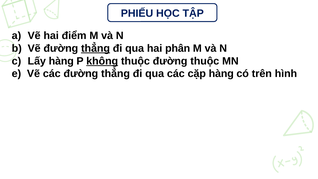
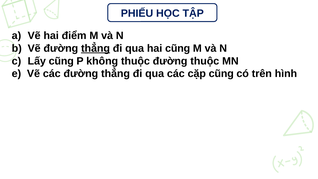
hai phân: phân -> cũng (178, 48)
Lấy hàng: hàng -> cũng (61, 61)
không underline: present -> none (102, 61)
cặp hàng: hàng -> cũng (221, 74)
